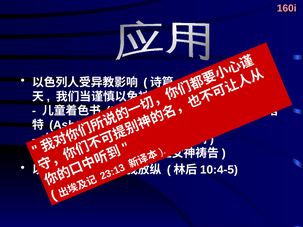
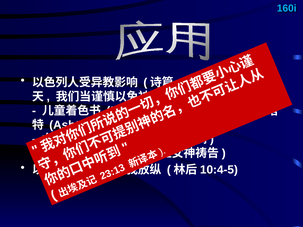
160i colour: pink -> light blue (287, 8)
